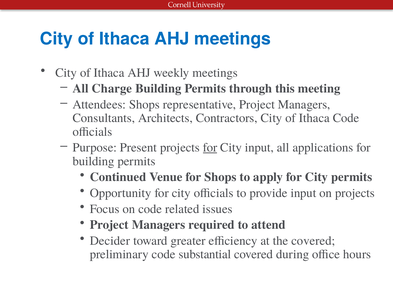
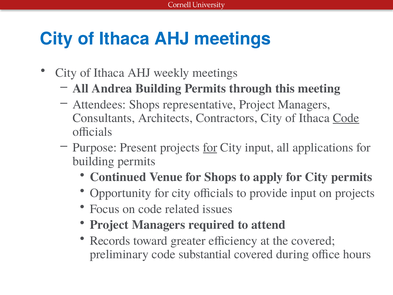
Charge: Charge -> Andrea (112, 89)
Code underline: none -> present (346, 118)
Decider: Decider -> Records (110, 241)
